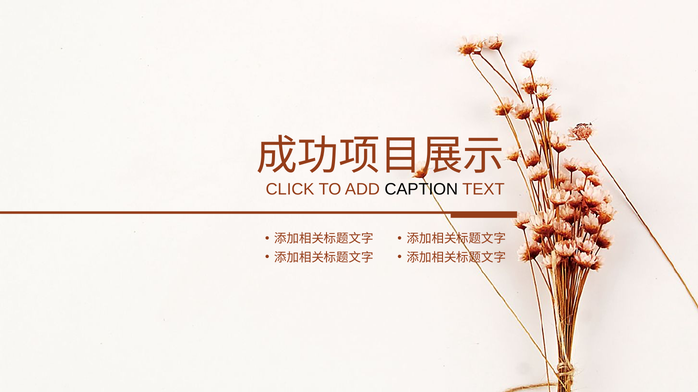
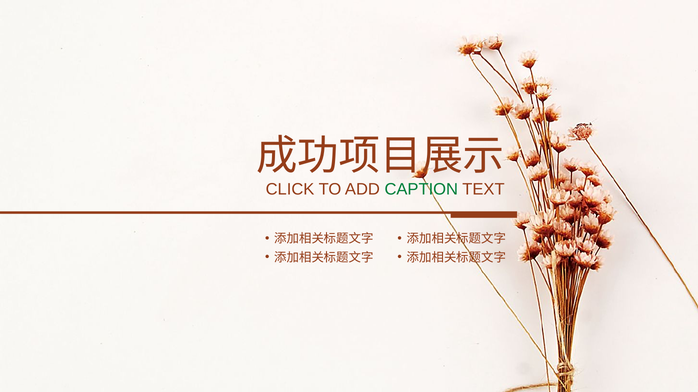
CAPTION colour: black -> green (421, 190)
